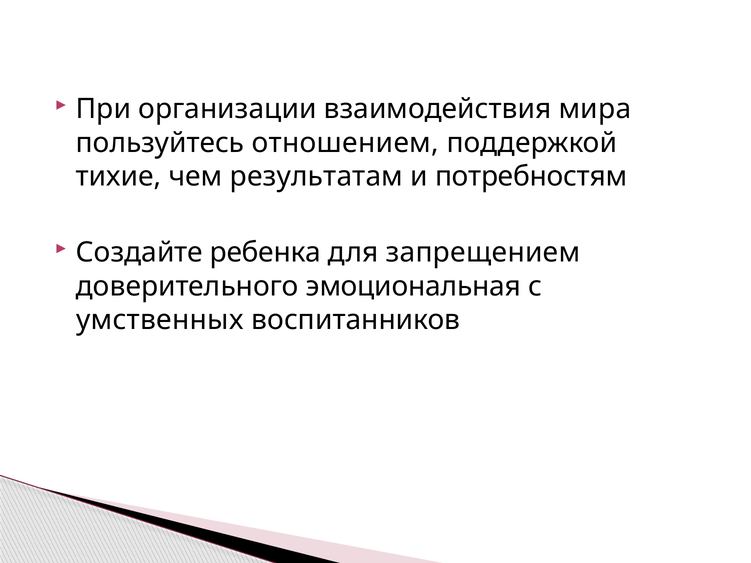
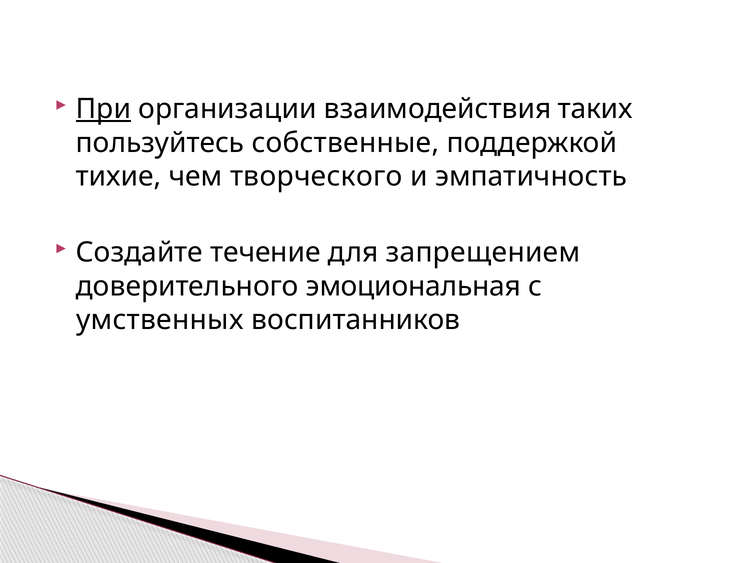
При underline: none -> present (103, 109)
мира: мира -> таких (595, 109)
отношением: отношением -> собственные (345, 143)
результатам: результатам -> творческого (316, 177)
потребностям: потребностям -> эмпатичность (531, 177)
ребенка: ребенка -> течение (265, 253)
